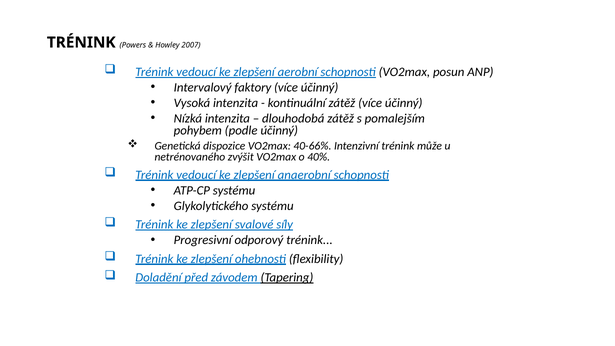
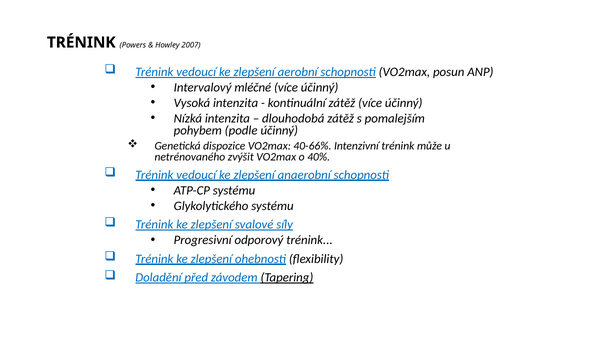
faktory: faktory -> mléčné (253, 87)
